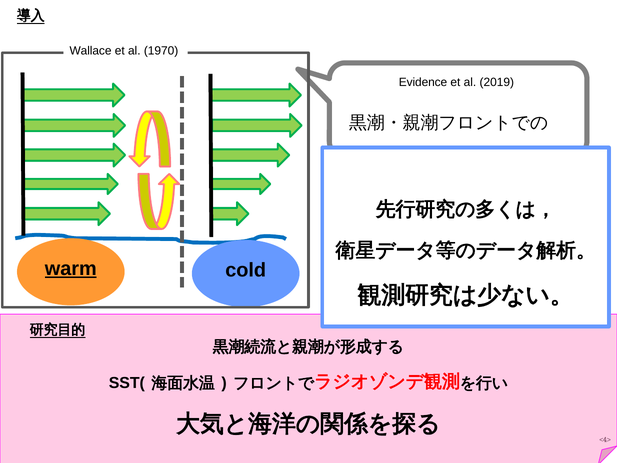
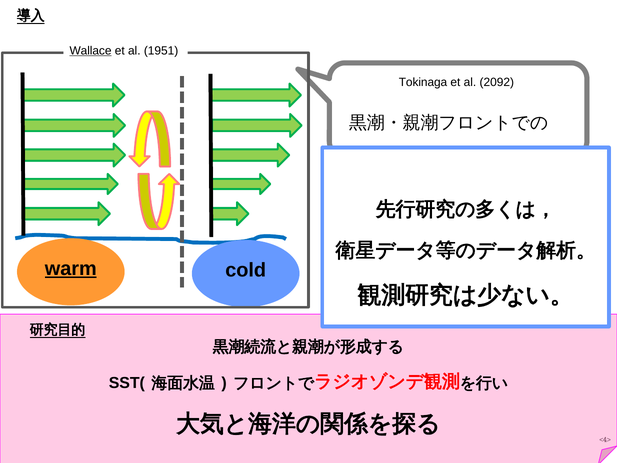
Wallace underline: none -> present (91, 51)
1970: 1970 -> 1951 (161, 51)
Evidence: Evidence -> Tokinaga (423, 82)
2019: 2019 -> 2092 (497, 82)
